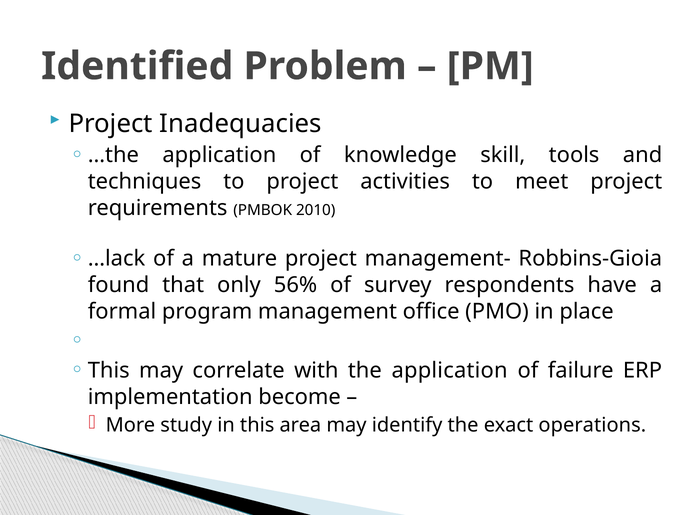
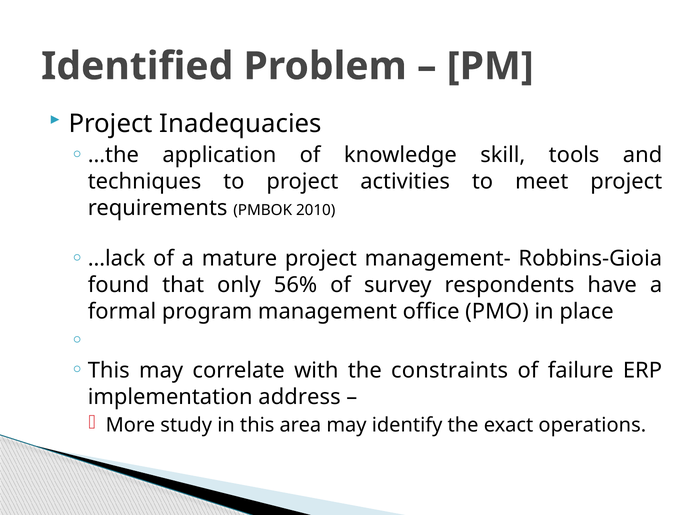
the application: application -> constraints (450, 371)
become: become -> address (300, 397)
